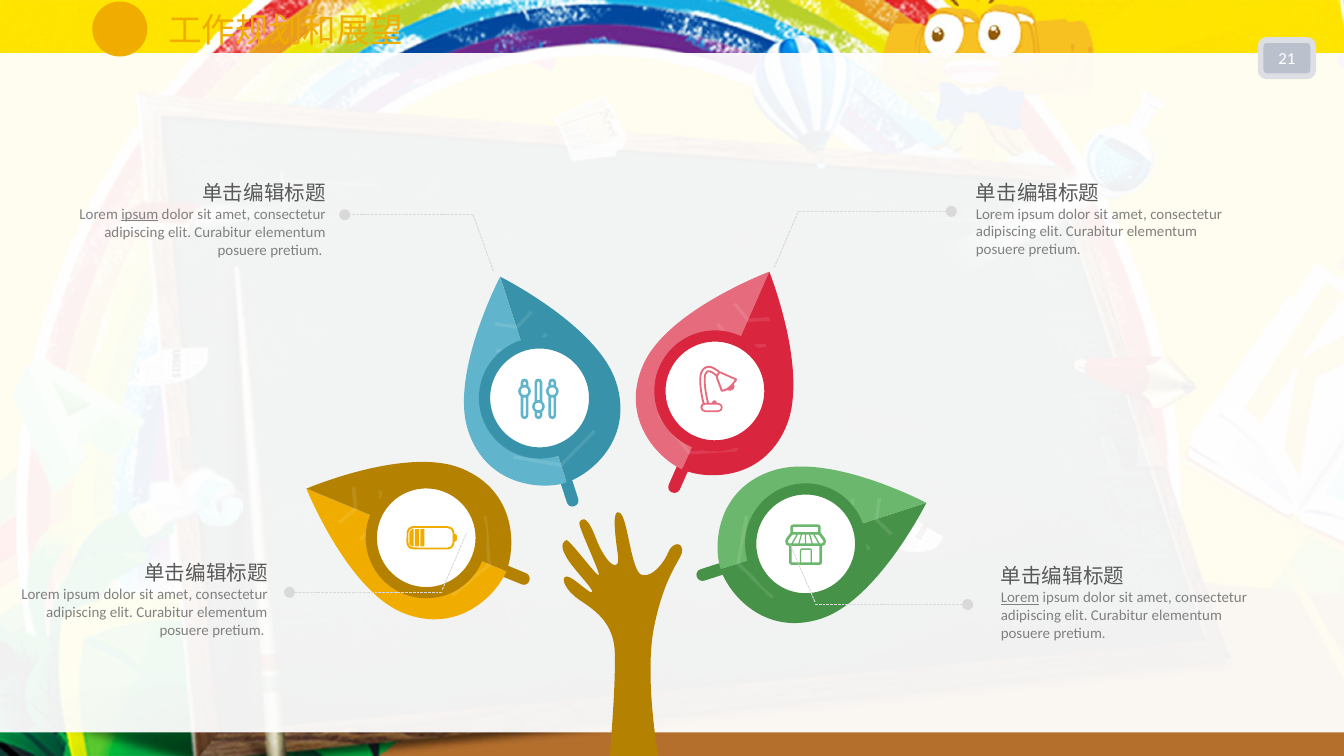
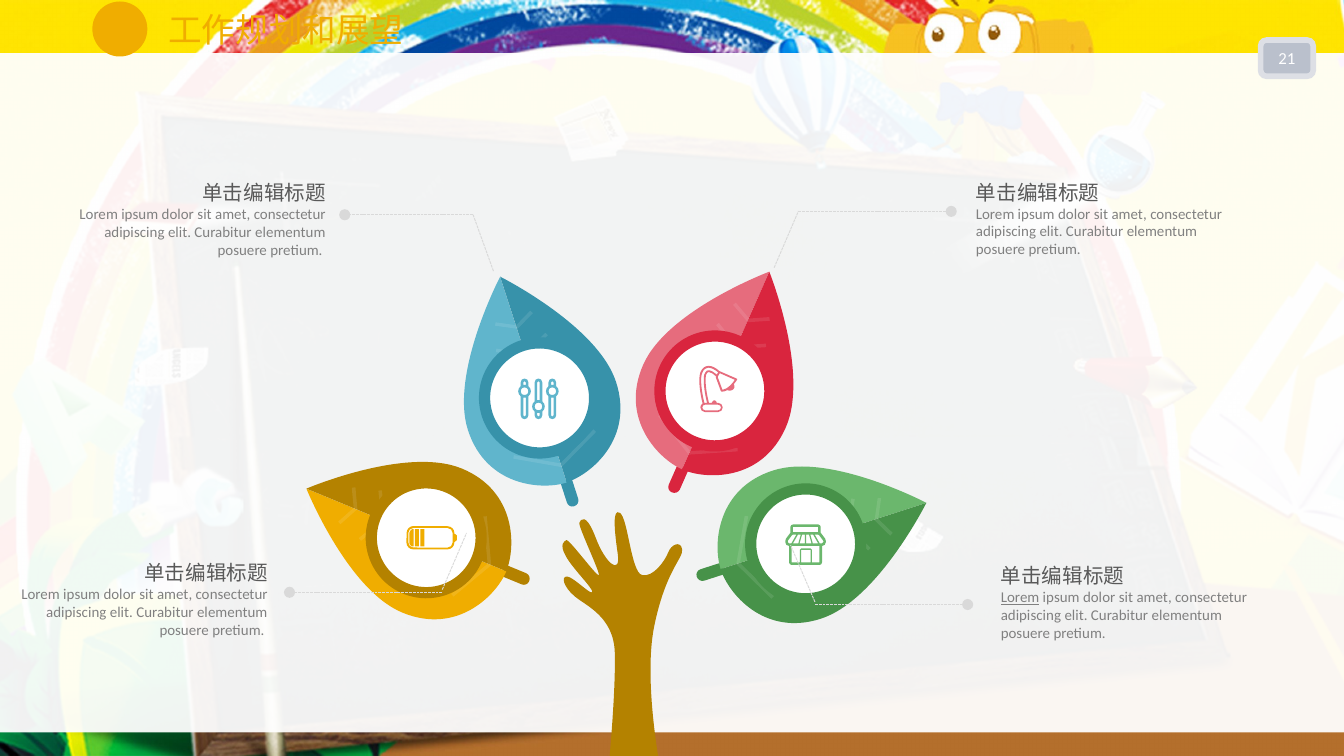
ipsum underline: present -> none (140, 214)
